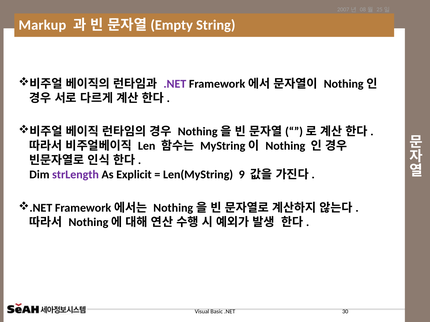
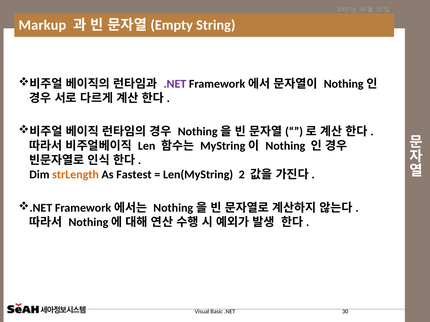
strLength colour: purple -> orange (76, 175)
Explicit: Explicit -> Fastest (134, 175)
9: 9 -> 2 (242, 175)
